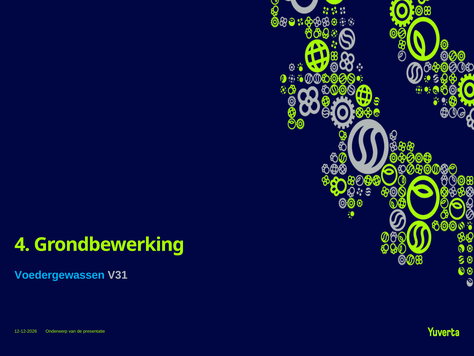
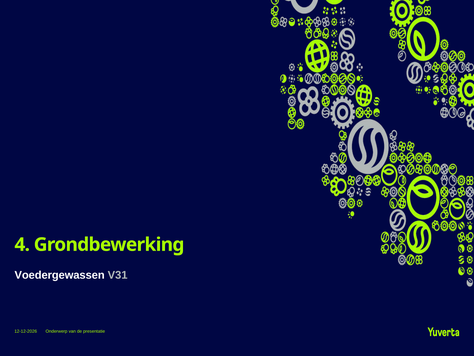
Voedergewassen colour: light blue -> white (60, 275)
